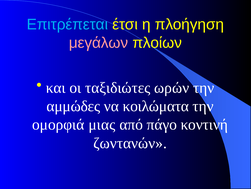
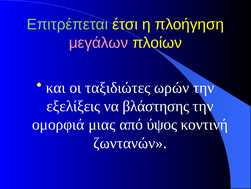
Επιτρέπεται colour: light blue -> light green (67, 24)
αμμώδες: αμμώδες -> εξελίξεις (73, 106)
κοιλώματα: κοιλώματα -> βλάστησης (156, 106)
πάγο: πάγο -> ύψος (162, 124)
